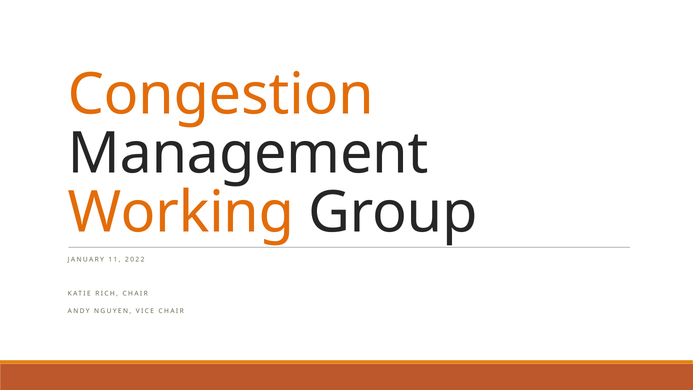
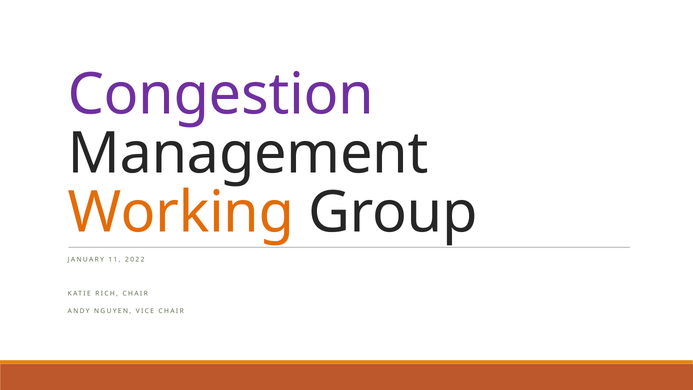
Congestion colour: orange -> purple (221, 95)
